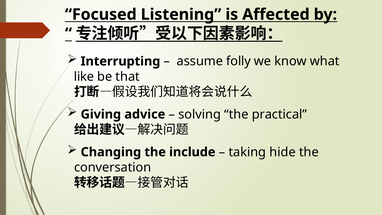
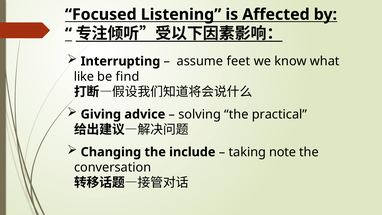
folly: folly -> feet (238, 61)
that: that -> find (128, 77)
hide: hide -> note (283, 152)
